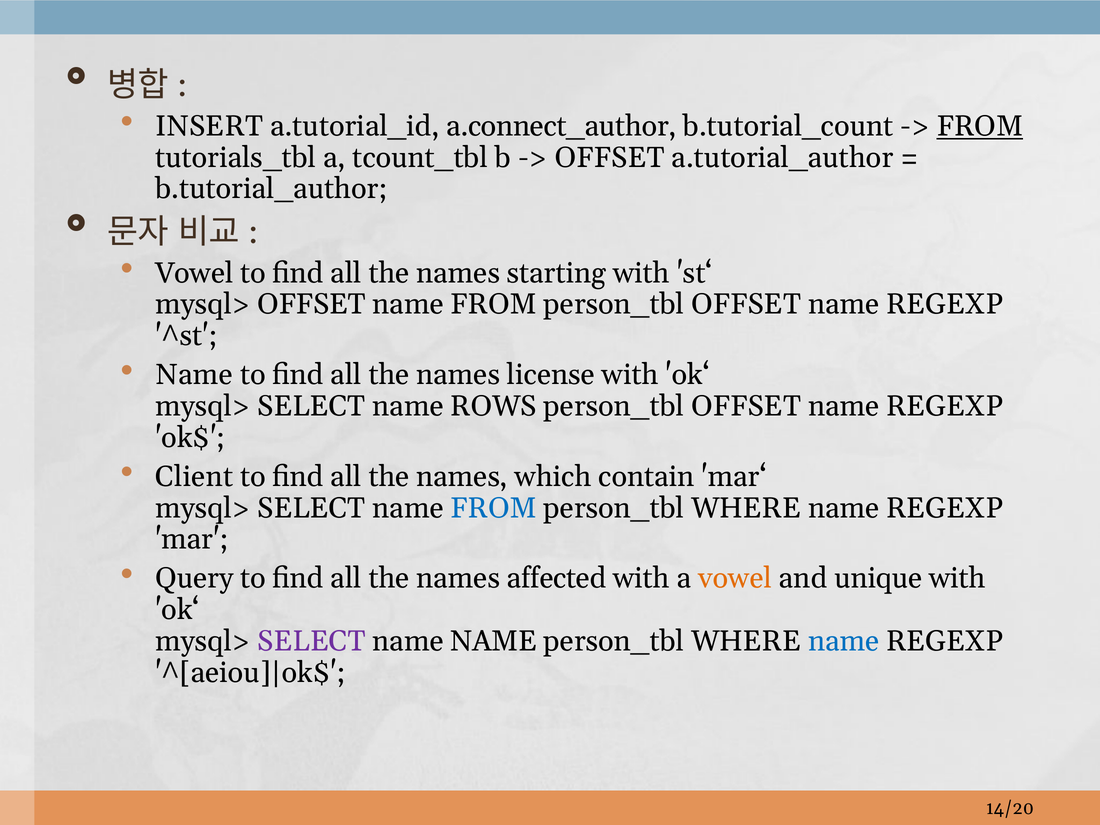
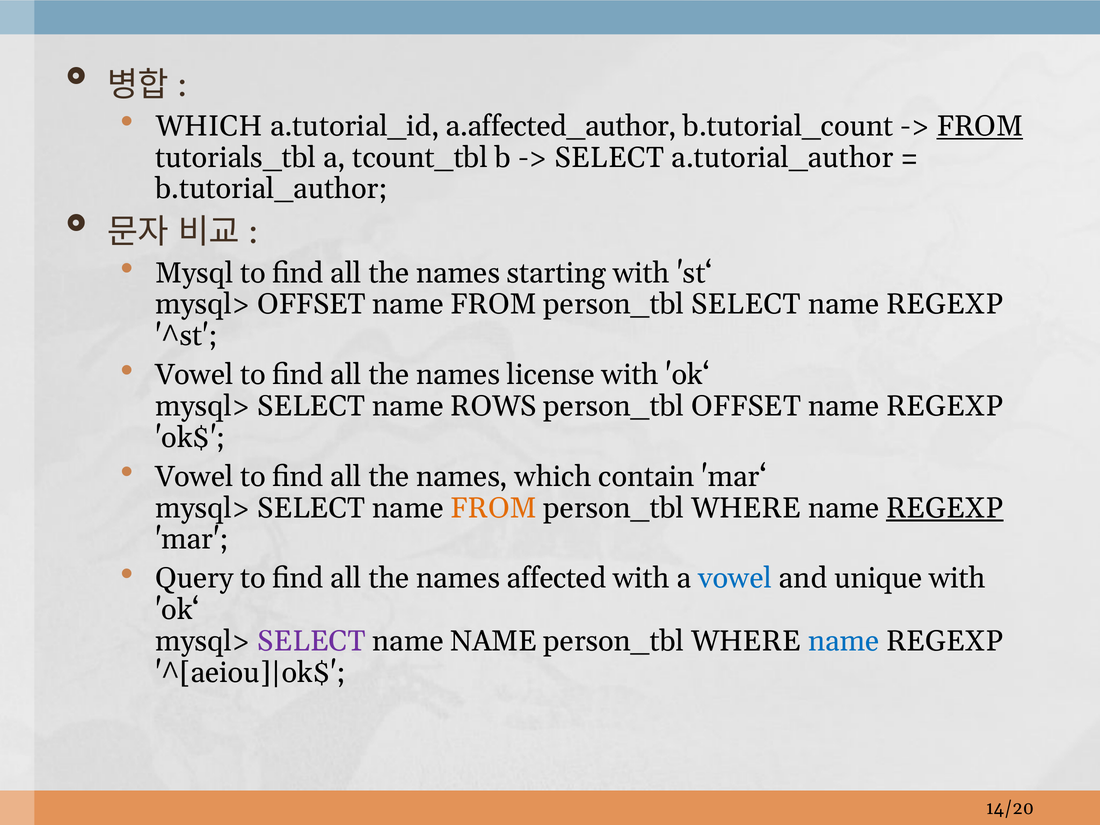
INSERT: INSERT -> WHICH (209, 126)
a.connect_author: a.connect_author -> a.affected_author (561, 126)
OFFSET: OFFSET -> SELECT (609, 158)
Vowel: Vowel -> Mysql (194, 273)
FROM person_tbl OFFSET: OFFSET -> SELECT (746, 304)
Name: Name -> Vowel (194, 375)
Client: Client -> Vowel (194, 477)
FROM colour: blue -> orange (494, 508)
REGEXP underline: none -> present (945, 508)
vowel colour: orange -> blue (735, 578)
